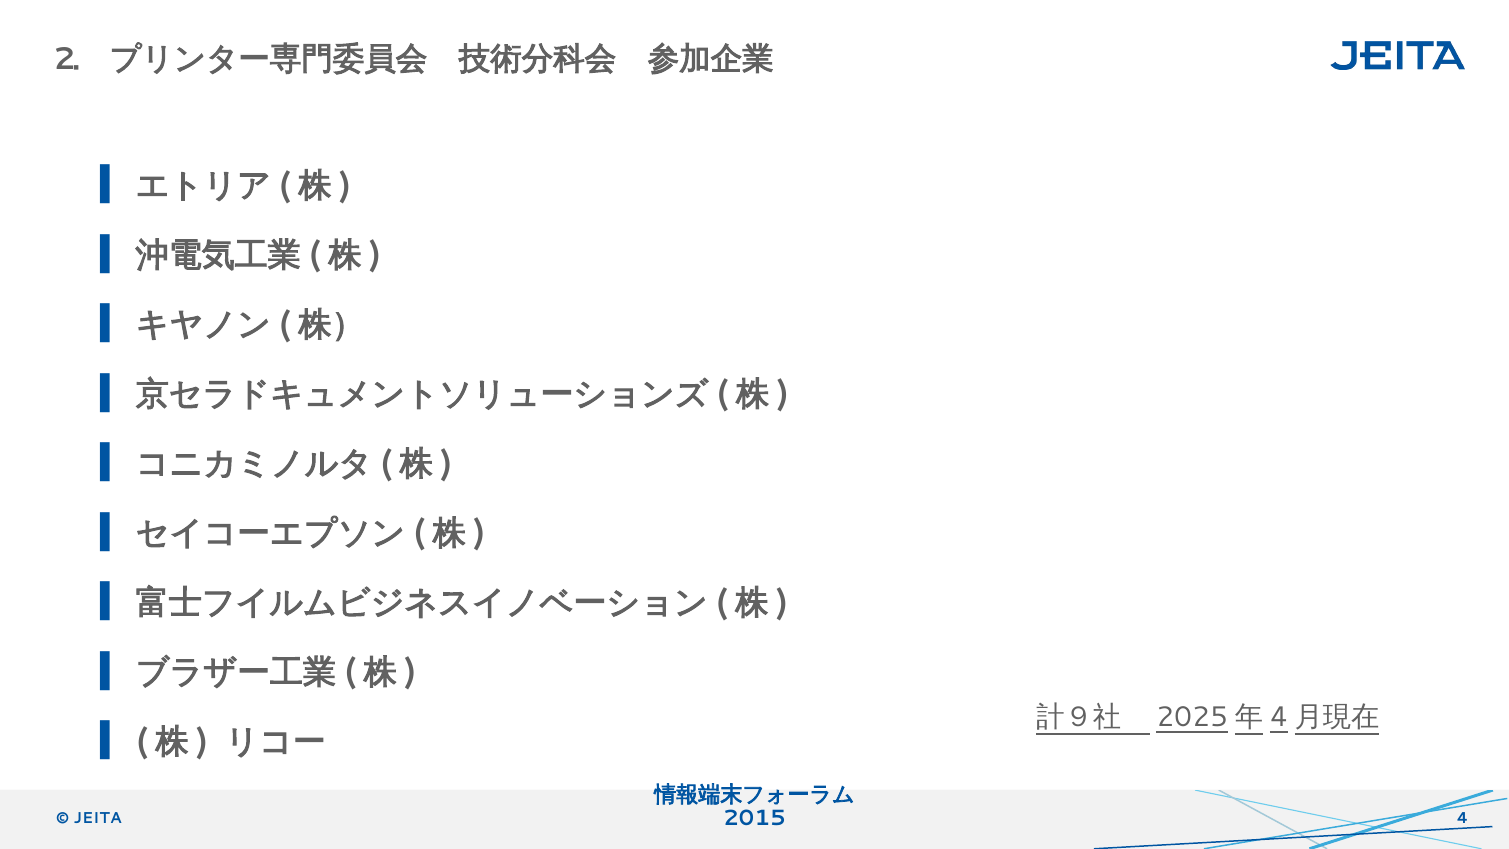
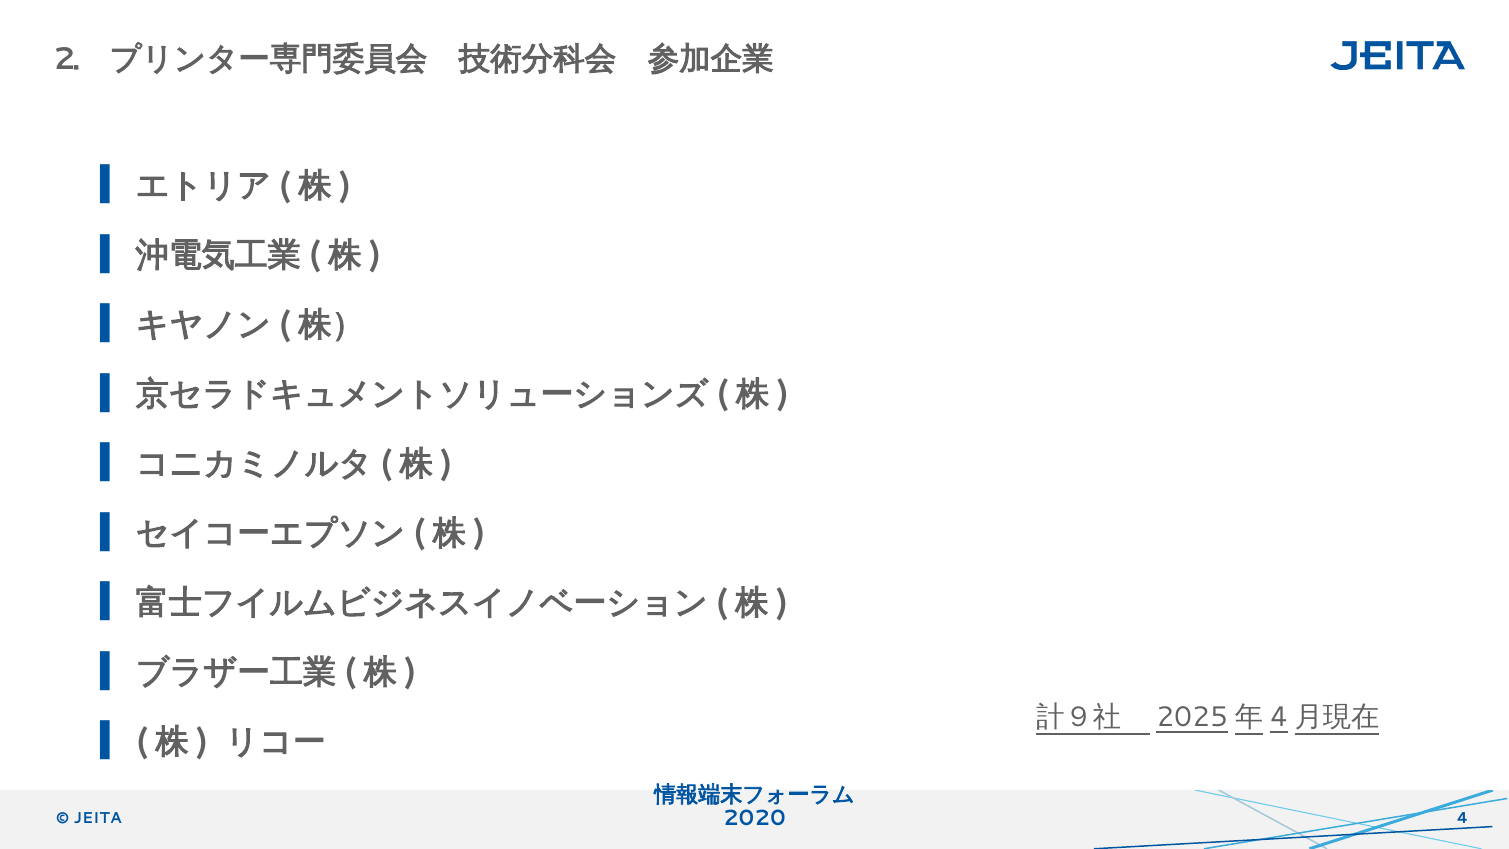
2015: 2015 -> 2020 (754, 818)
